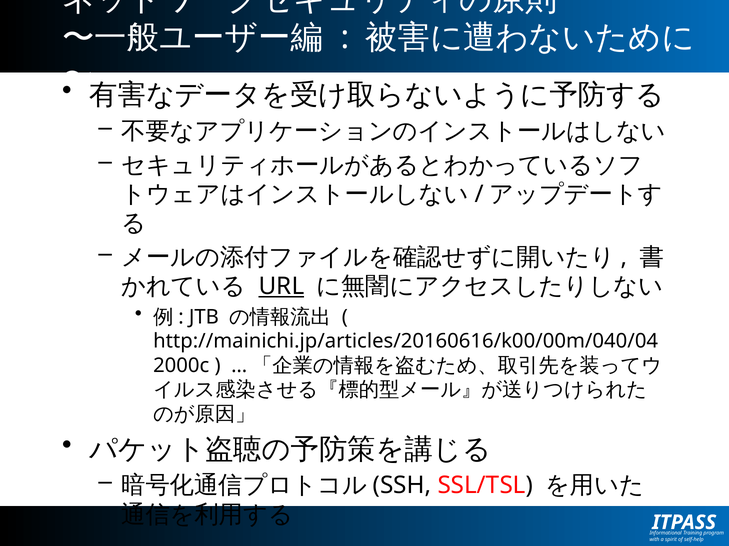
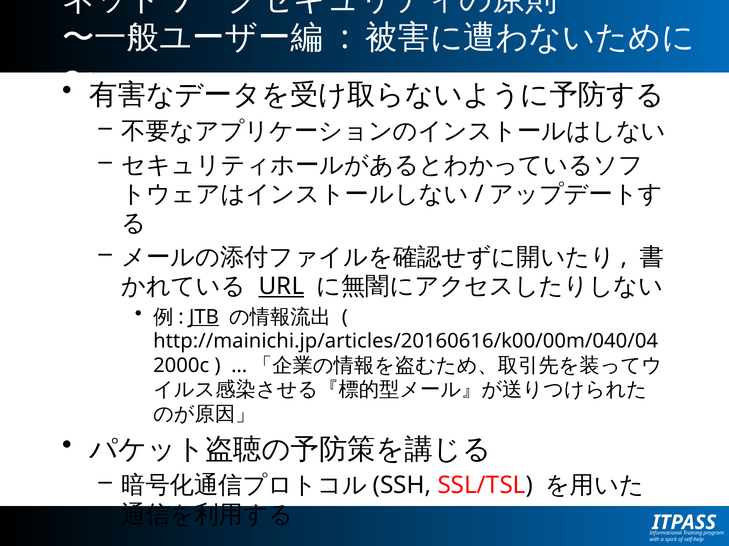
JTB underline: none -> present (204, 317)
